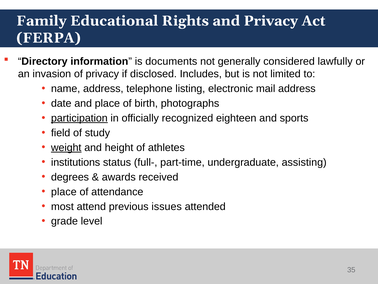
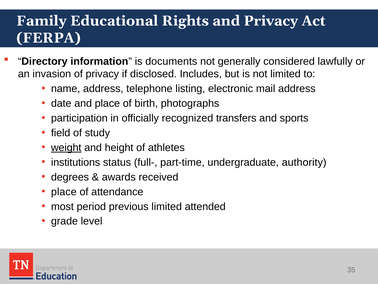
participation underline: present -> none (79, 118)
eighteen: eighteen -> transfers (236, 118)
assisting: assisting -> authority (304, 162)
attend: attend -> period (91, 206)
previous issues: issues -> limited (167, 206)
